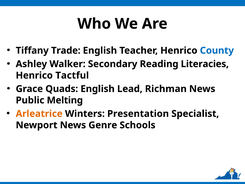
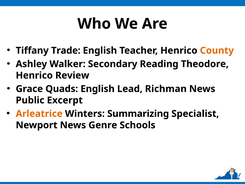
County colour: blue -> orange (217, 50)
Literacies: Literacies -> Theodore (205, 64)
Tactful: Tactful -> Review (72, 75)
Melting: Melting -> Excerpt (65, 100)
Presentation: Presentation -> Summarizing (138, 114)
